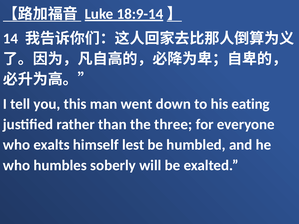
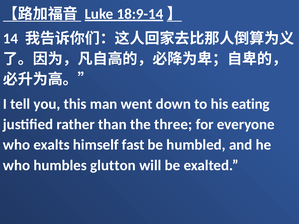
lest: lest -> fast (133, 145)
soberly: soberly -> glutton (113, 165)
